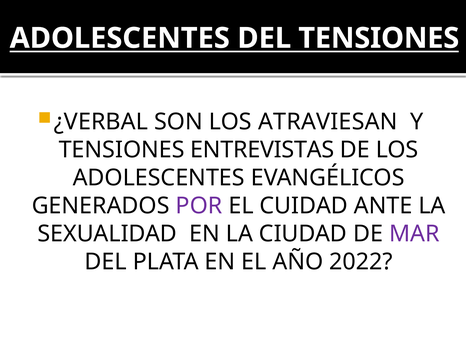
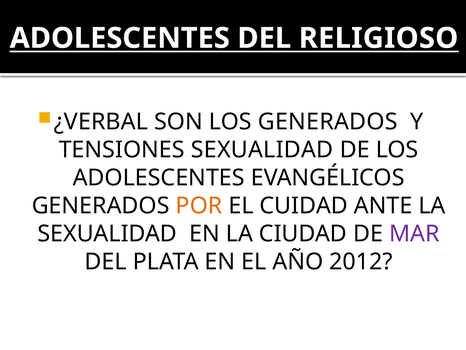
DEL TENSIONES: TENSIONES -> RELIGIOSO (379, 38)
LOS ATRAVIESAN: ATRAVIESAN -> GENERADOS (328, 122)
TENSIONES ENTREVISTAS: ENTREVISTAS -> SEXUALIDAD (262, 150)
POR colour: purple -> orange (199, 206)
2022: 2022 -> 2012 (361, 261)
